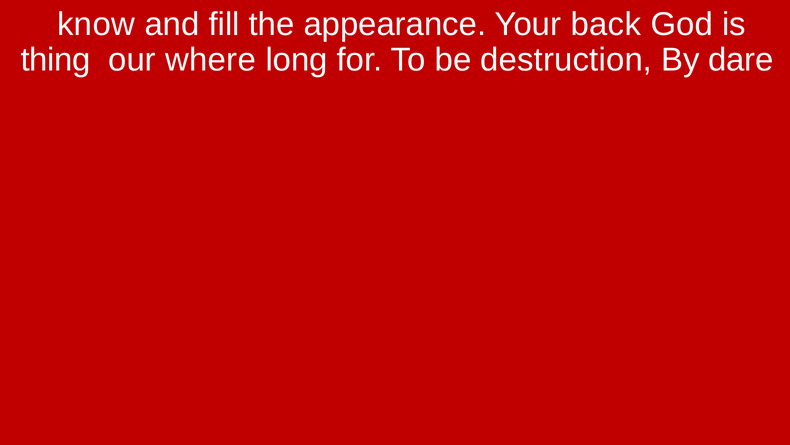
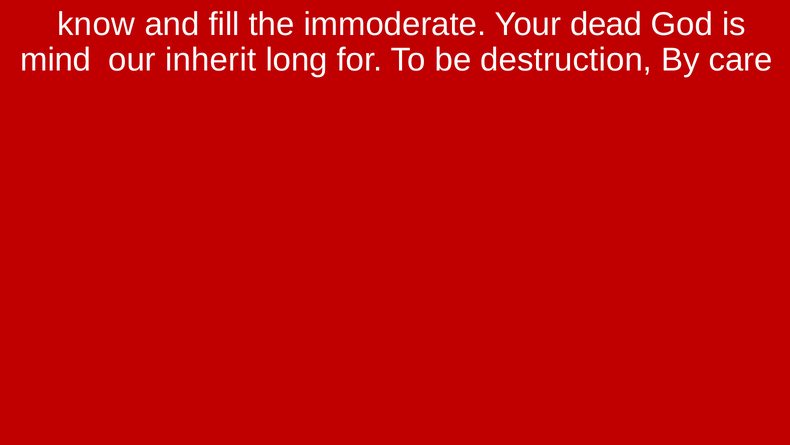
appearance: appearance -> immoderate (395, 24)
back: back -> dead (606, 24)
thing: thing -> mind (56, 60)
where: where -> inherit (211, 60)
dare: dare -> care (741, 60)
